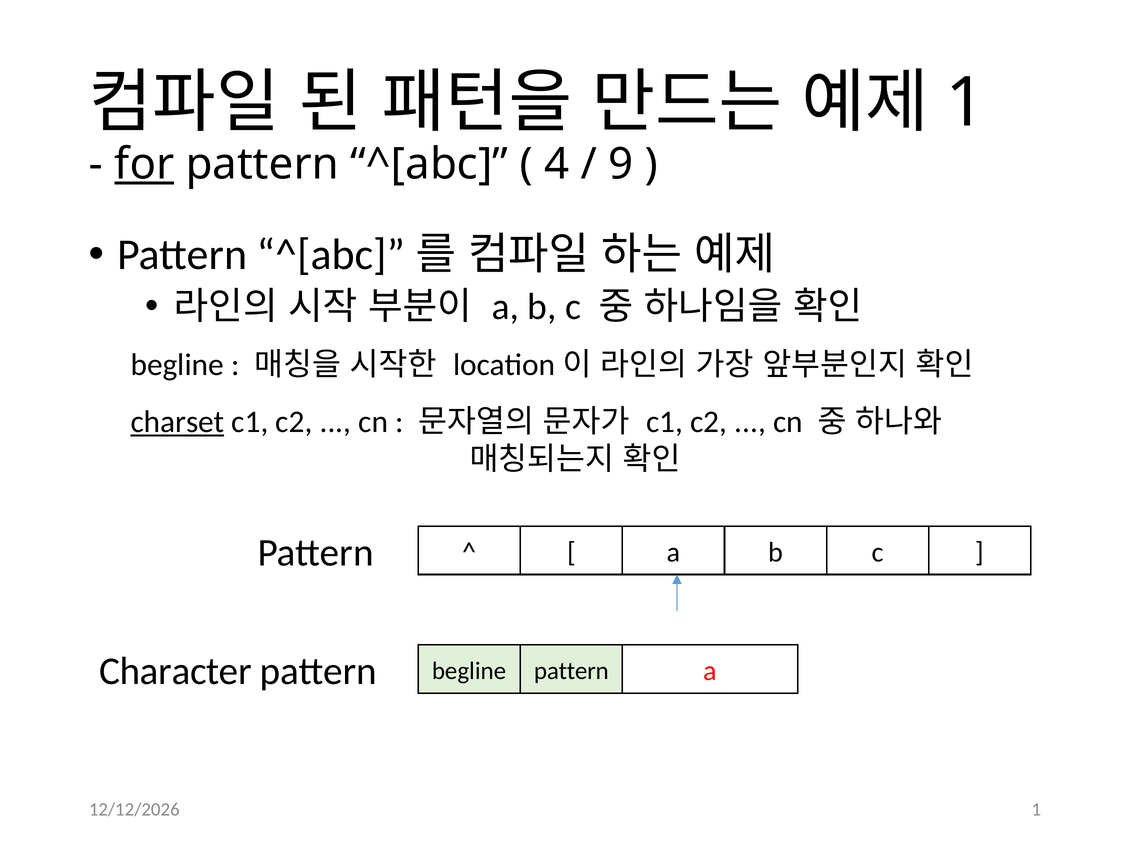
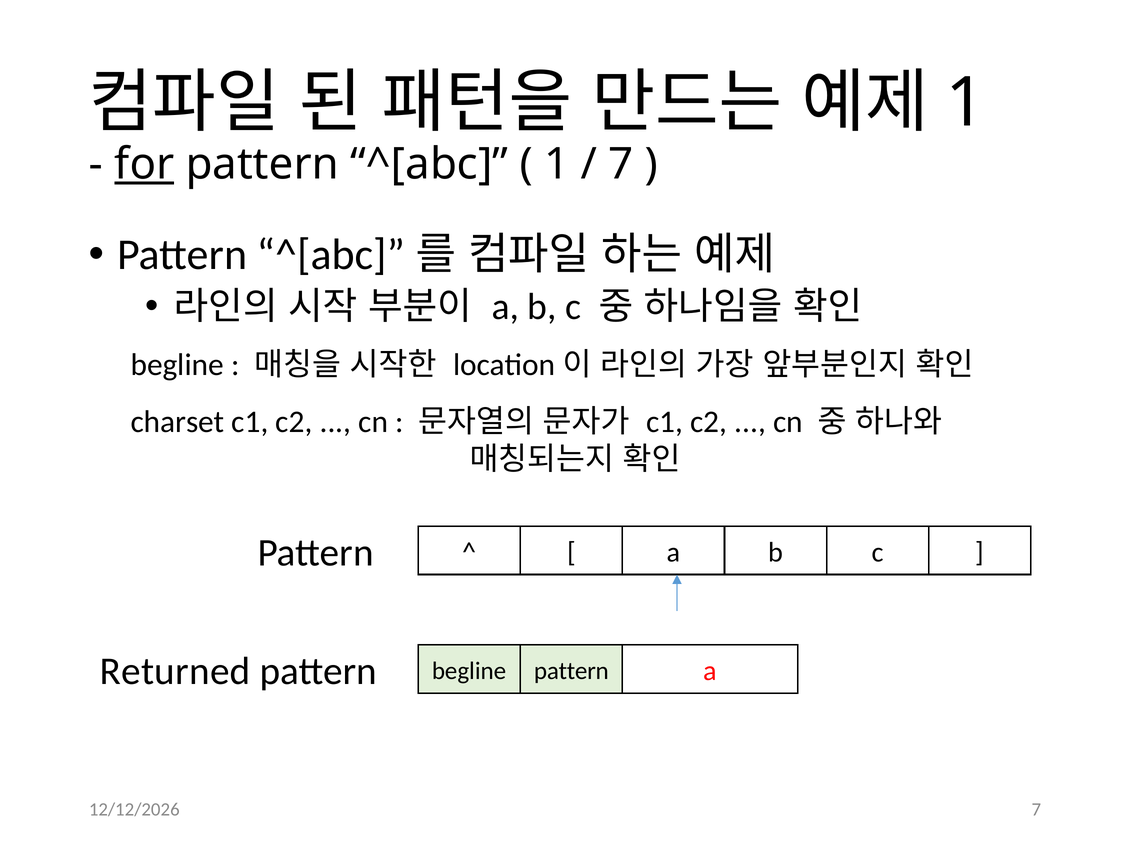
4: 4 -> 1 (557, 164)
9: 9 -> 7 (621, 164)
charset underline: present -> none (177, 422)
Character: Character -> Returned (175, 671)
1: 1 -> 7 (1036, 809)
